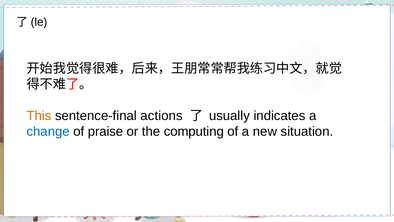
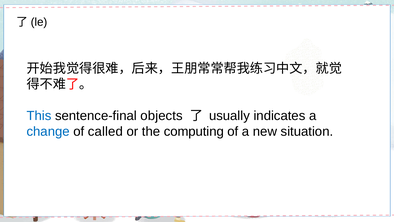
This colour: orange -> blue (39, 116)
actions: actions -> objects (162, 116)
praise: praise -> called (105, 131)
